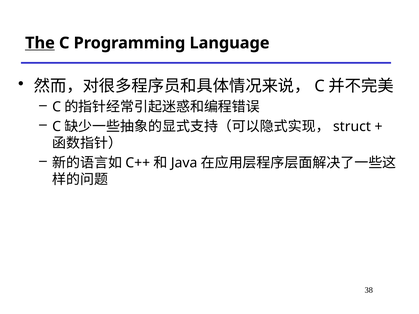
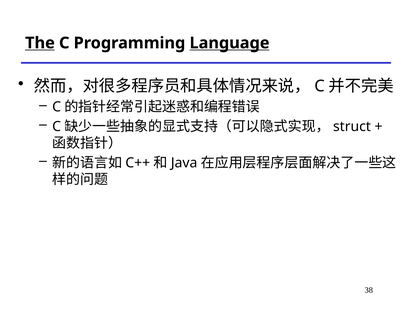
Language underline: none -> present (230, 43)
